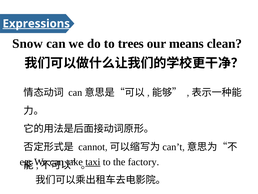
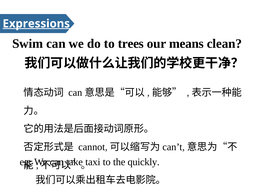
Snow: Snow -> Swim (28, 43)
taxi underline: present -> none (93, 162)
factory: factory -> quickly (144, 162)
